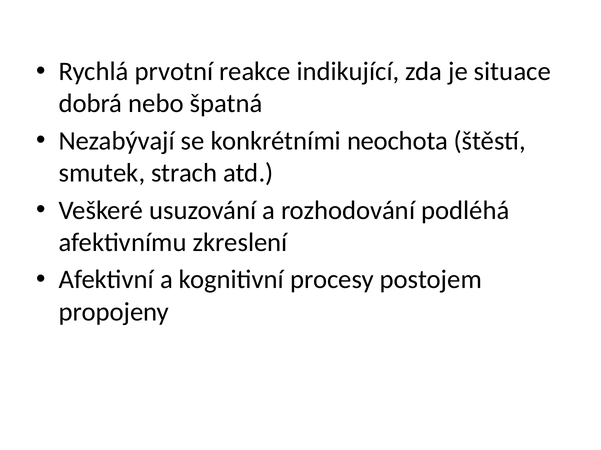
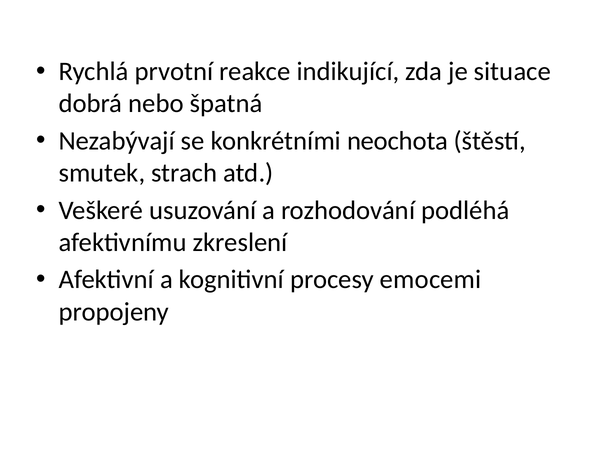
postojem: postojem -> emocemi (431, 280)
